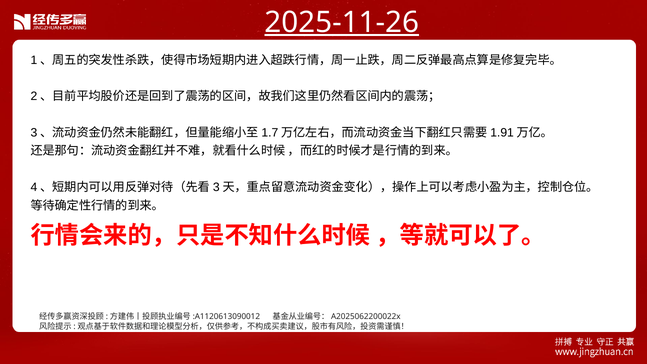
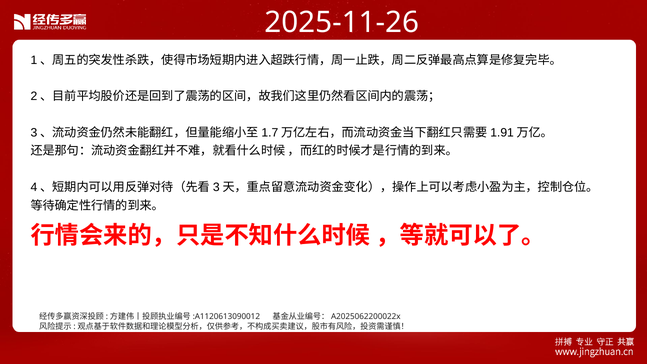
2025-11-26 underline: present -> none (342, 22)
